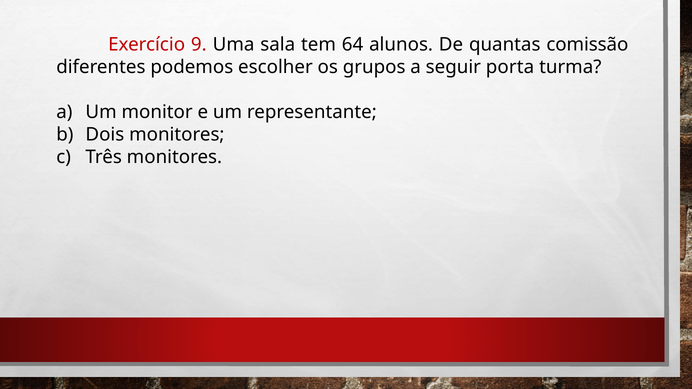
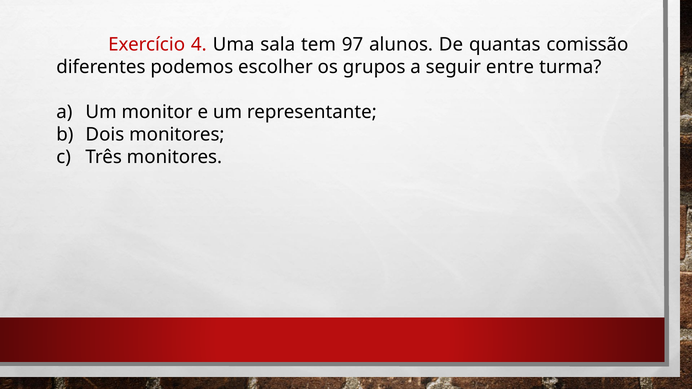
9: 9 -> 4 (199, 45)
64: 64 -> 97 (353, 45)
porta: porta -> entre (510, 67)
